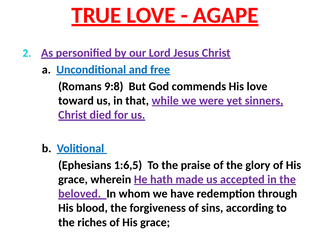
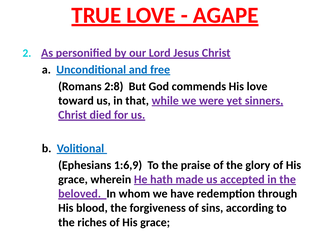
9:8: 9:8 -> 2:8 (114, 86)
1:6,5: 1:6,5 -> 1:6,9 (128, 165)
